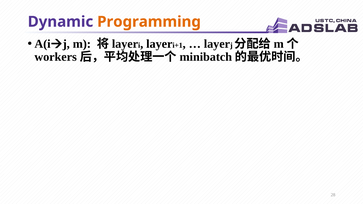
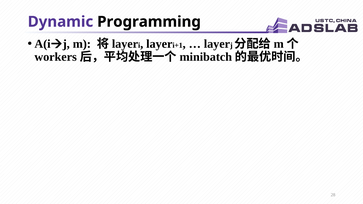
Programming colour: orange -> black (149, 22)
